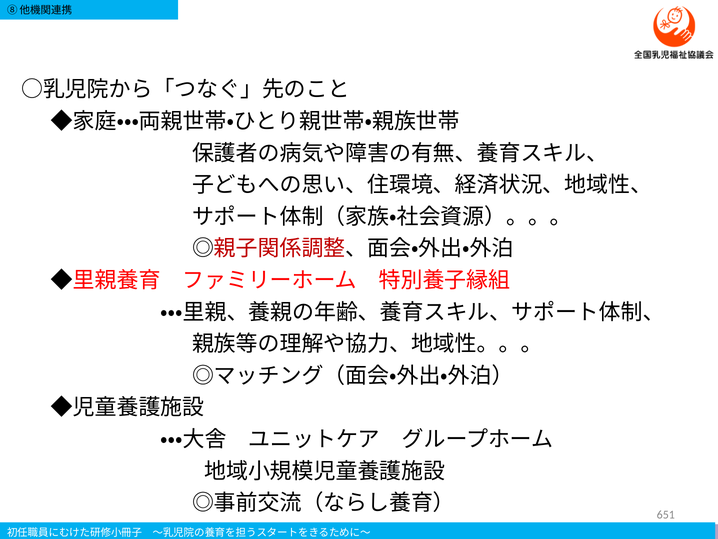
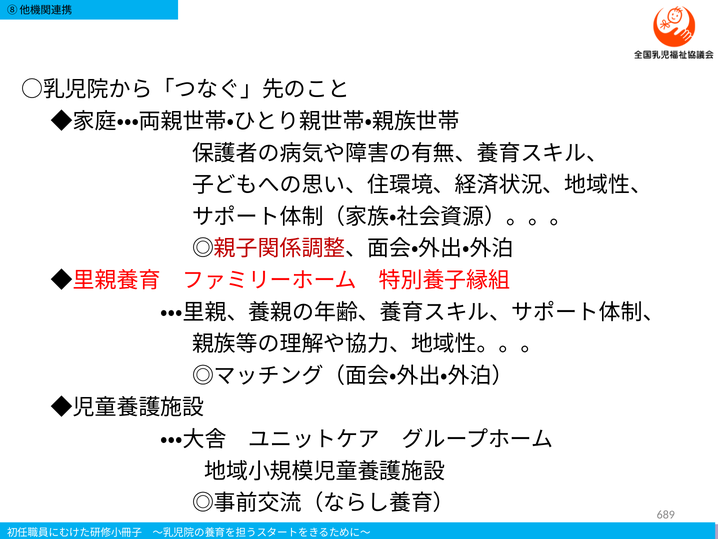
651: 651 -> 689 (666, 514)
